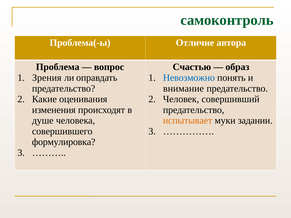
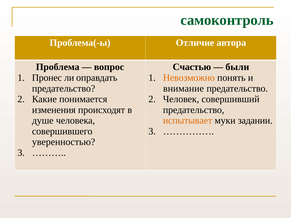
образ: образ -> были (237, 67)
Зрения: Зрения -> Пронес (47, 78)
Невозможно colour: blue -> orange (189, 78)
оценивания: оценивания -> понимается (83, 99)
формулировка: формулировка -> уверенностью (64, 142)
